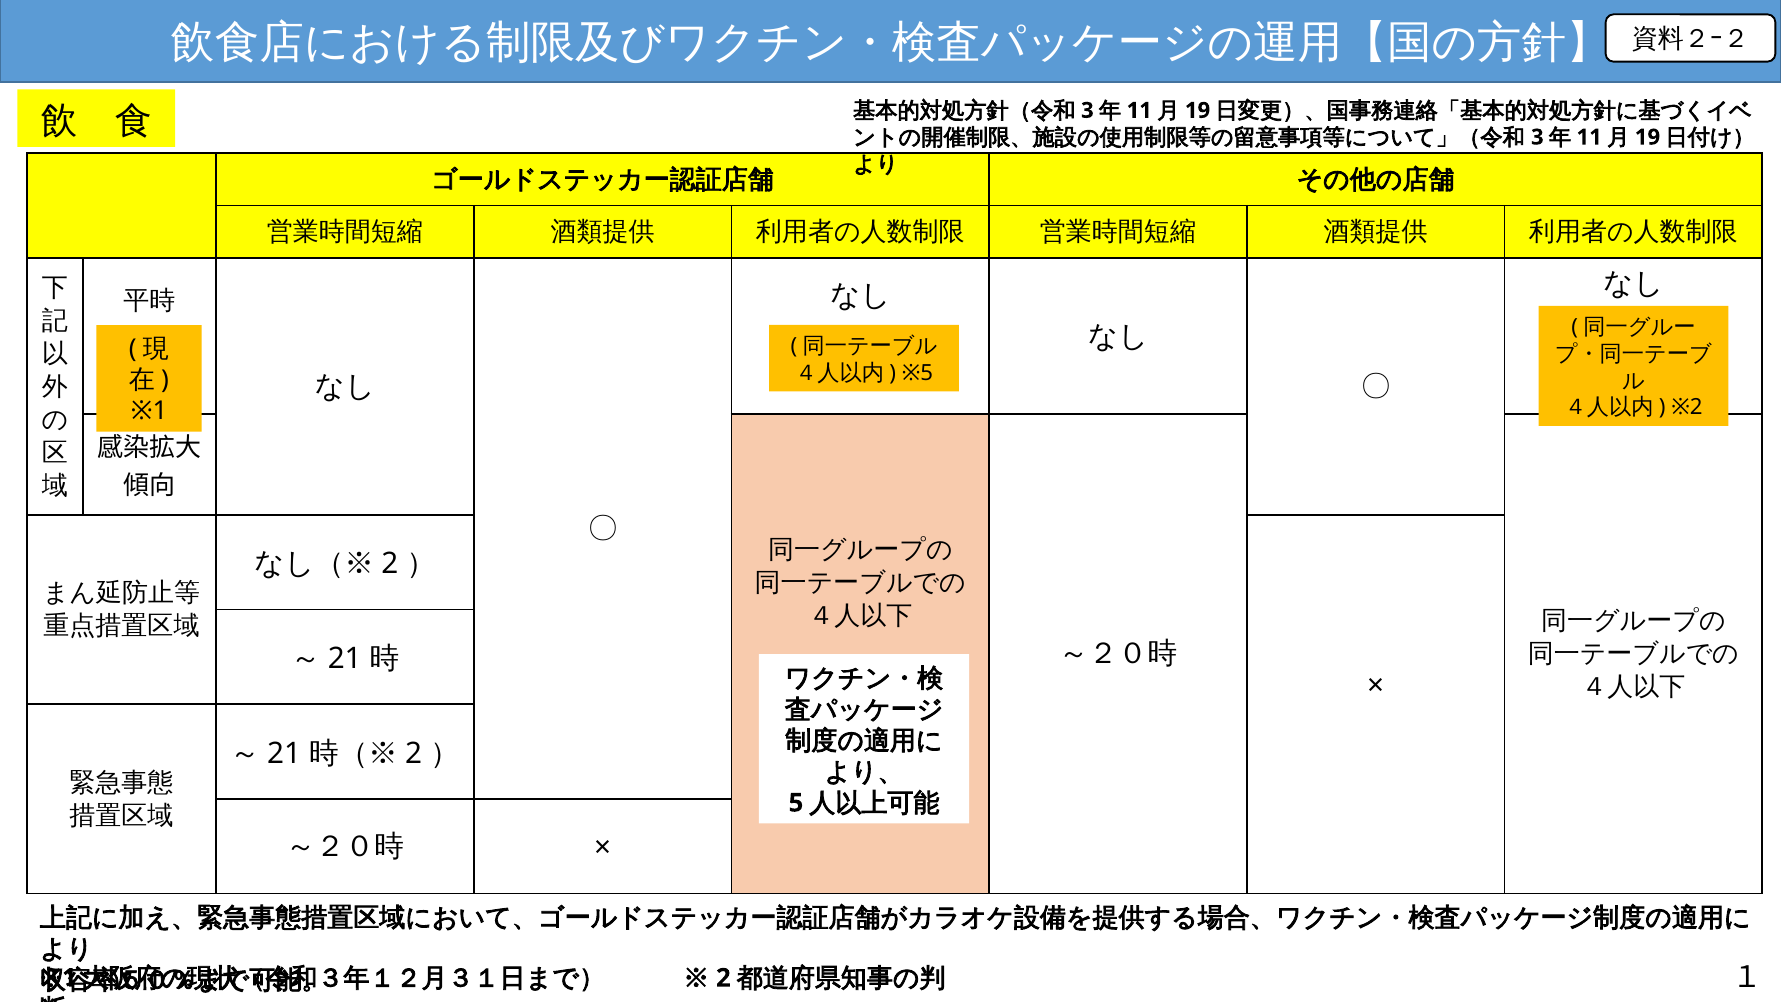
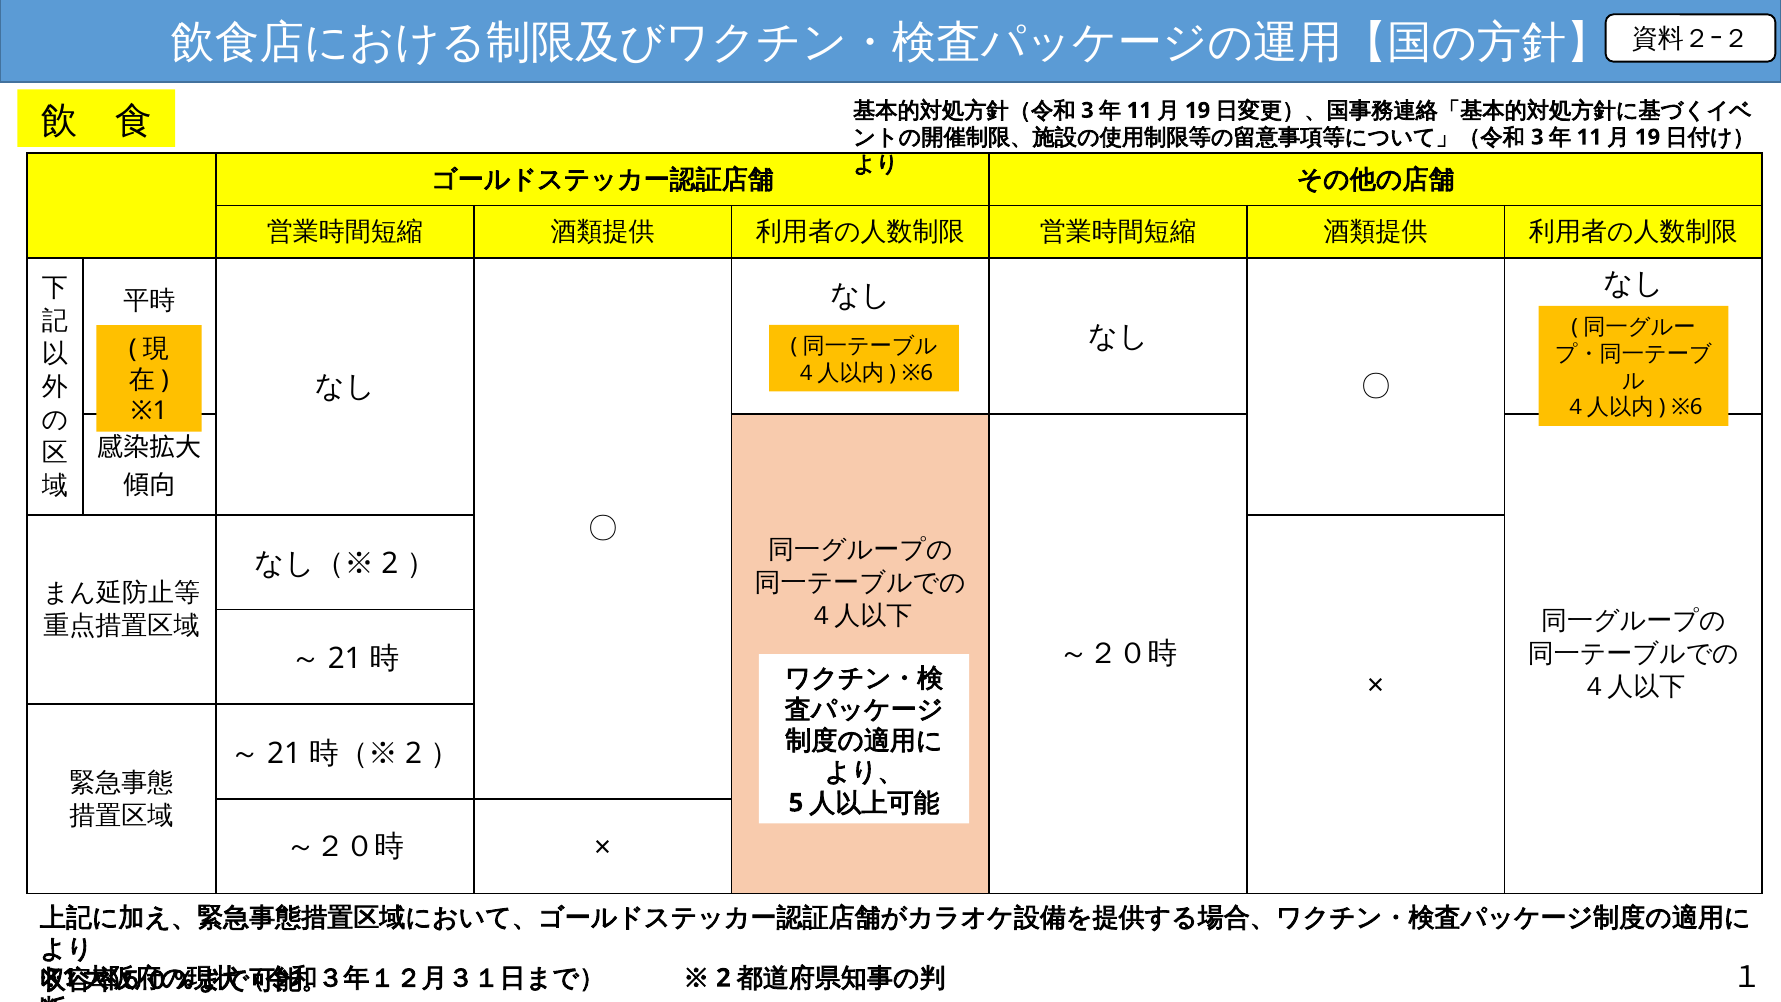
※5: ※5 -> ※6 (918, 373)
※2: ※2 -> ※6 (1687, 407)
